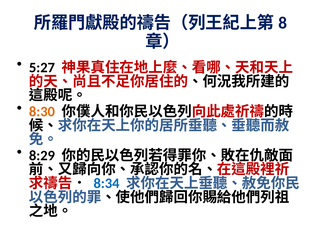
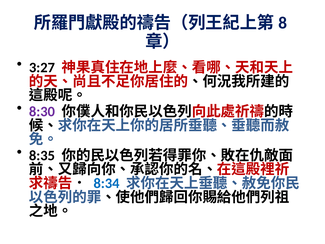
5:27: 5:27 -> 3:27 (42, 68)
8:30 colour: orange -> purple (42, 112)
8:29: 8:29 -> 8:35 (42, 155)
